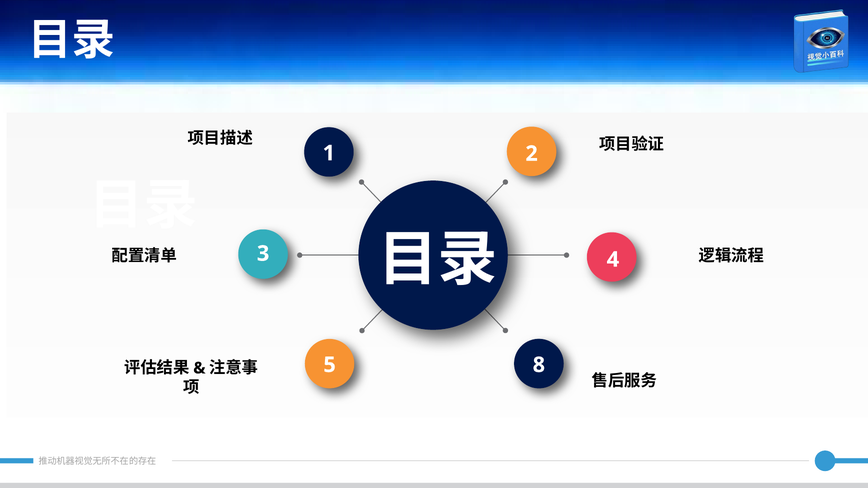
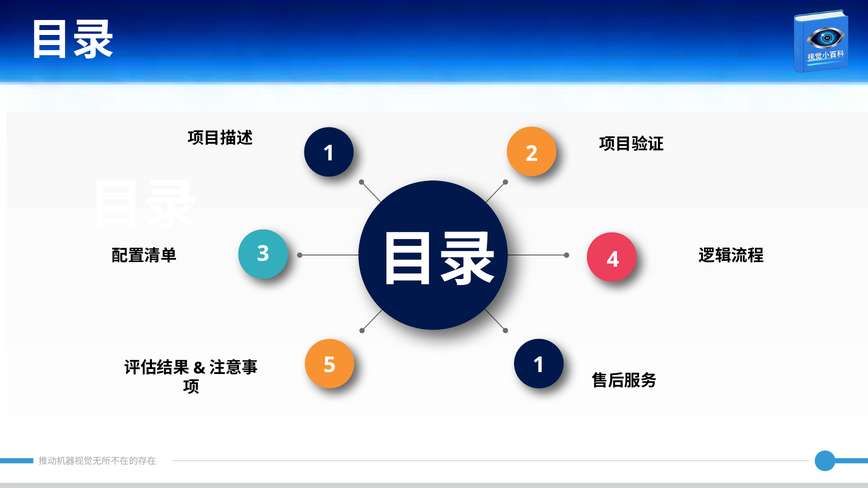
5 8: 8 -> 1 (539, 365)
